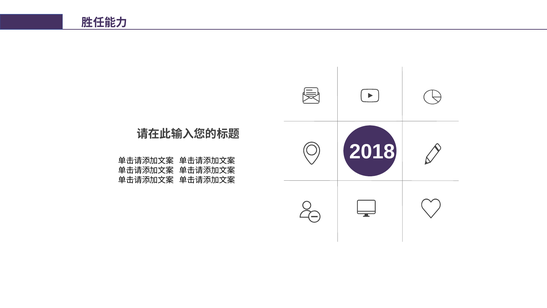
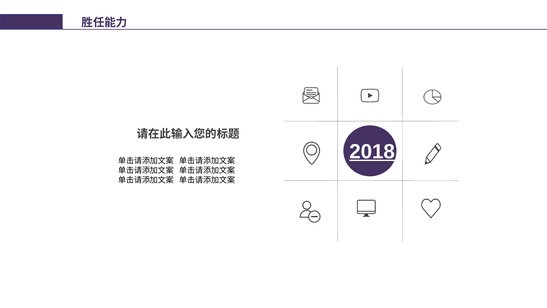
2018 underline: none -> present (372, 151)
